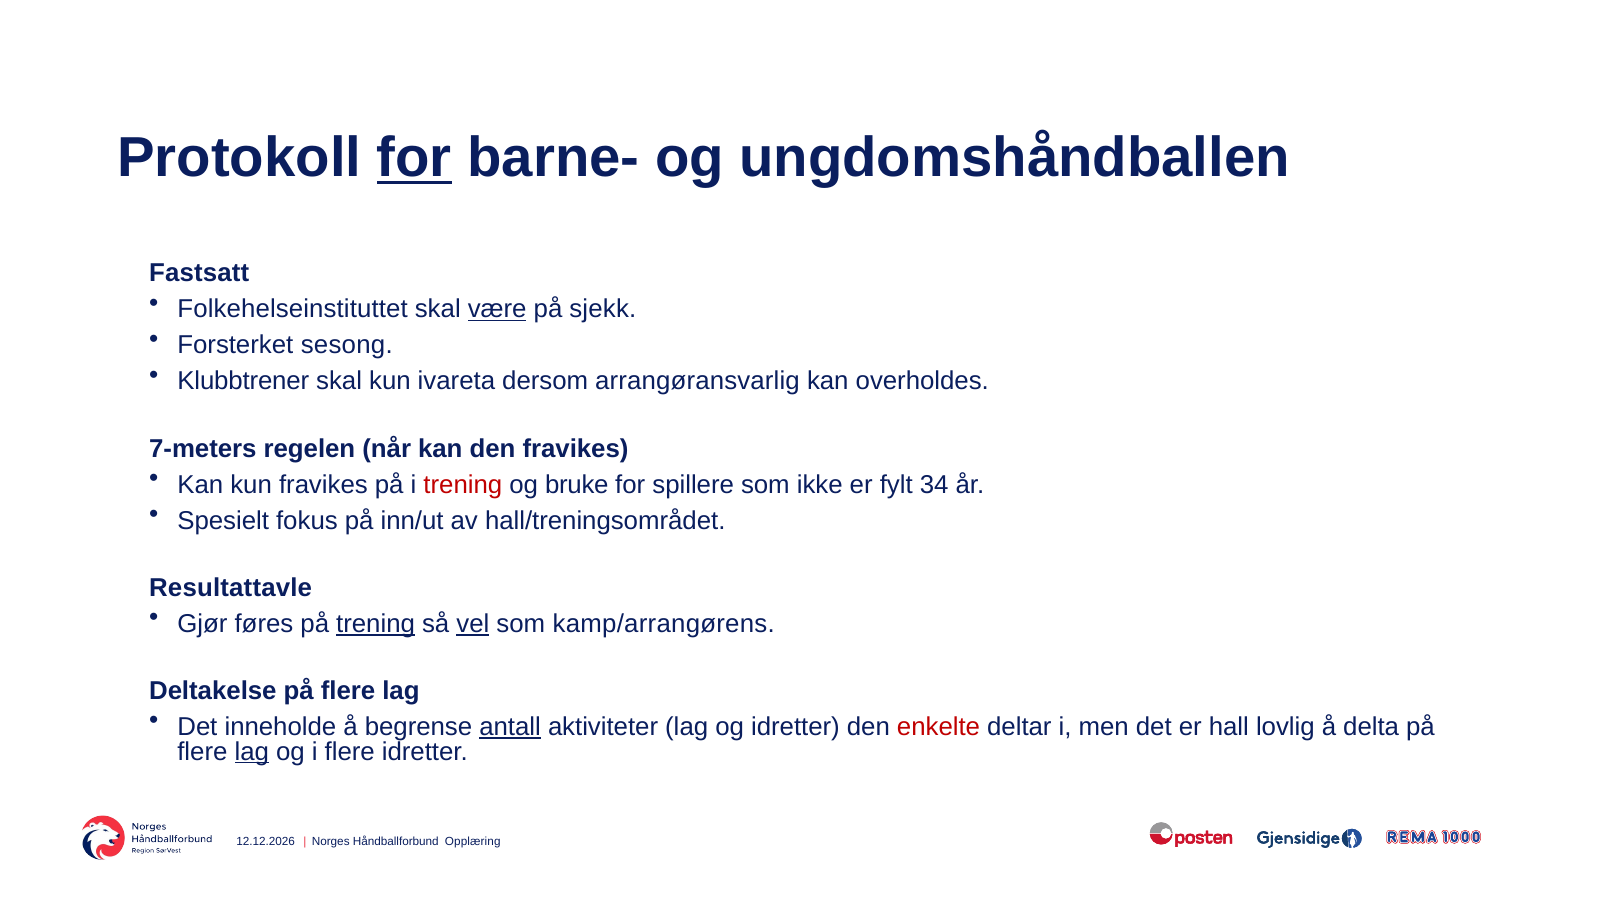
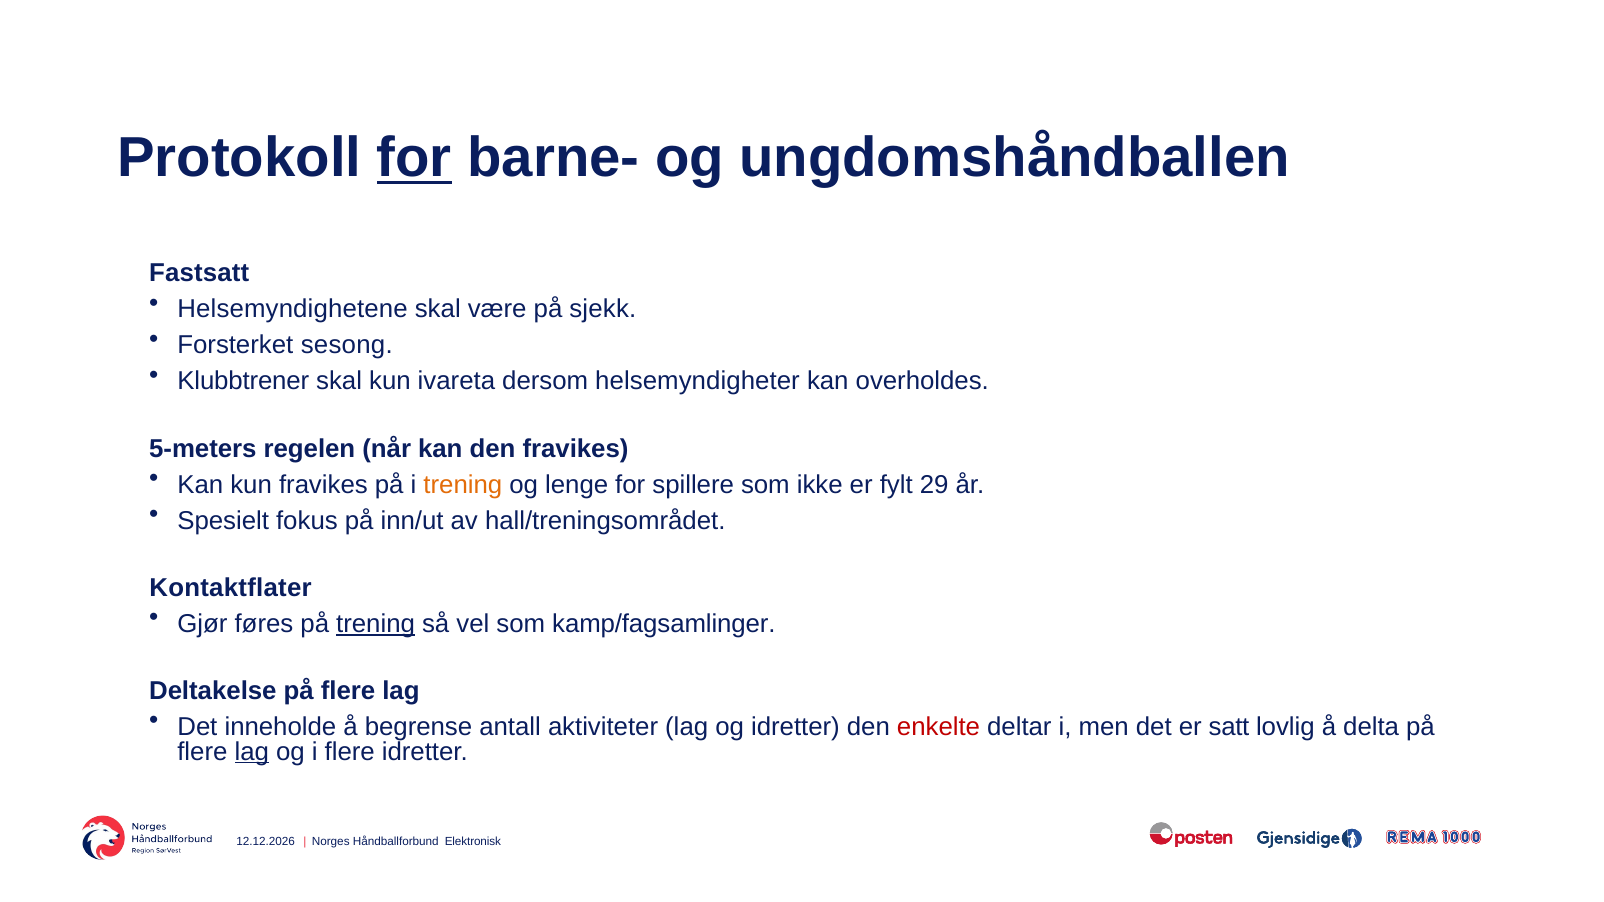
Folkehelseinstituttet: Folkehelseinstituttet -> Helsemyndighetene (293, 309)
være underline: present -> none (497, 309)
arrangøransvarlig: arrangøransvarlig -> helsemyndigheter (698, 381)
7-meters: 7-meters -> 5-meters (203, 448)
trening colour: red -> orange (463, 485)
bruke: bruke -> lenge (577, 485)
34: 34 -> 29 (934, 485)
Resultattavle: Resultattavle -> Kontaktflater (231, 588)
vel underline: present -> none (473, 624)
kamp/arrangørens: kamp/arrangørens -> kamp/fagsamlinger (664, 624)
antall underline: present -> none (510, 727)
hall: hall -> satt (1229, 727)
Opplæring: Opplæring -> Elektronisk (473, 842)
